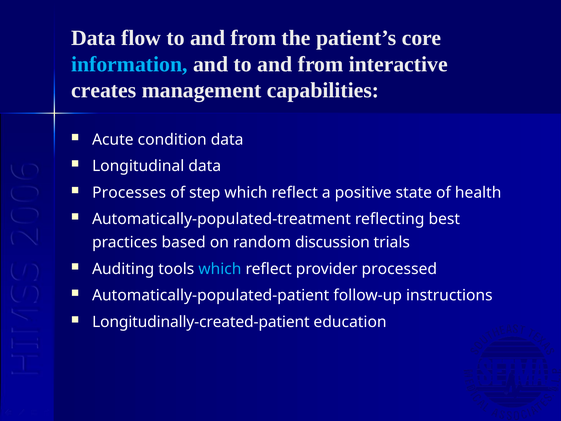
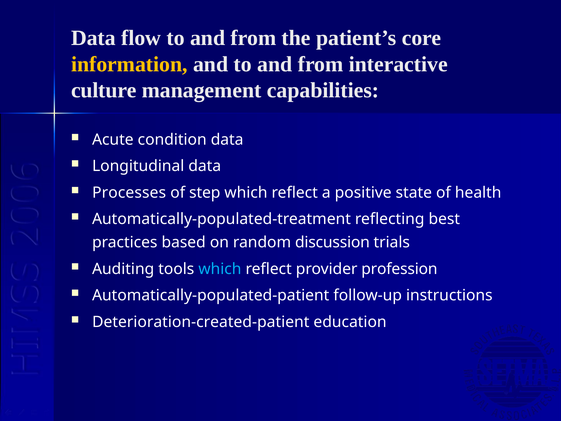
information colour: light blue -> yellow (129, 64)
creates: creates -> culture (104, 90)
processed: processed -> profession (399, 269)
Longitudinally-created-patient: Longitudinally-created-patient -> Deterioration-created-patient (201, 322)
